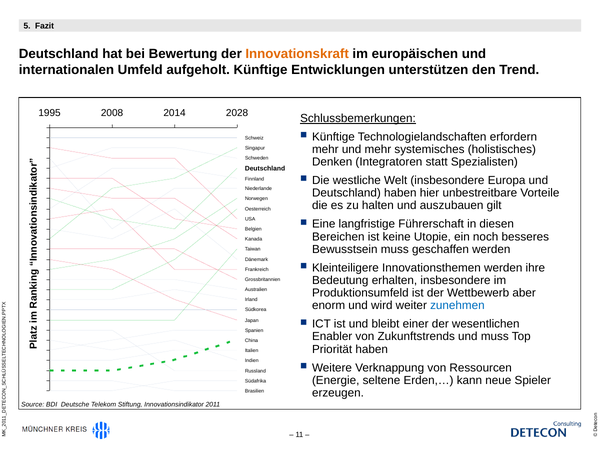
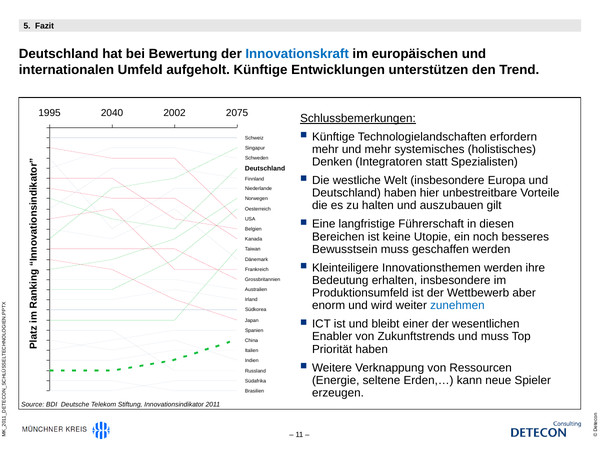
Innovationskraft colour: orange -> blue (297, 54)
2008: 2008 -> 2040 (112, 113)
2014: 2014 -> 2002 (175, 113)
2028: 2028 -> 2075 (237, 113)
